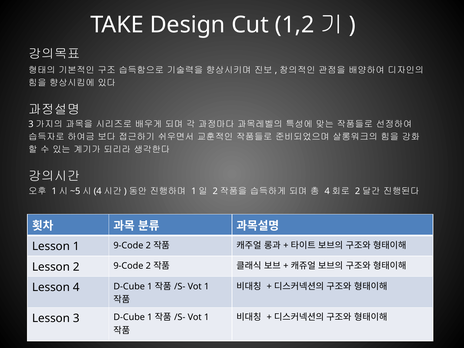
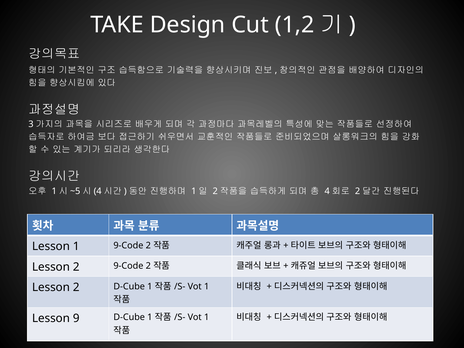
4: 4 -> 2 (76, 287)
3: 3 -> 9 (76, 318)
